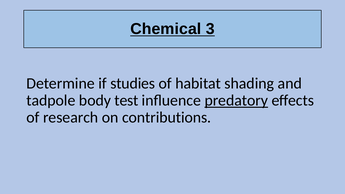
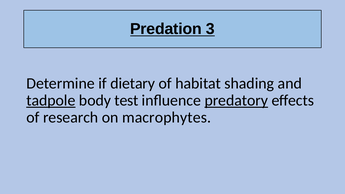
Chemical: Chemical -> Predation (166, 29)
studies: studies -> dietary (133, 83)
tadpole underline: none -> present (51, 100)
contributions: contributions -> macrophytes (167, 118)
